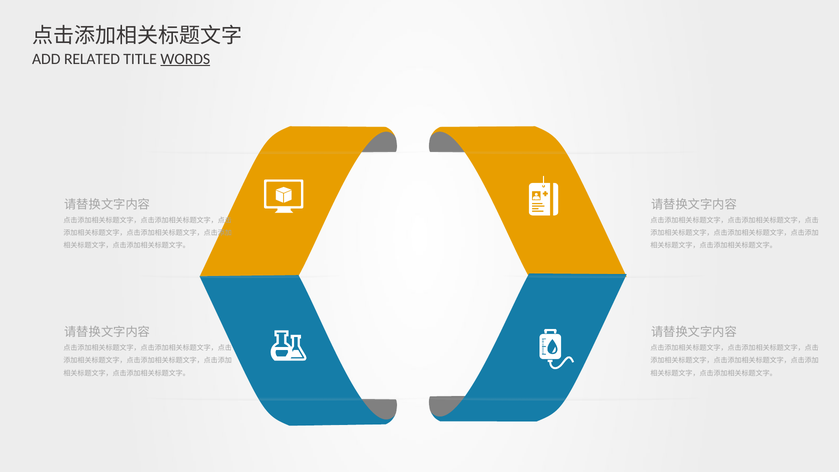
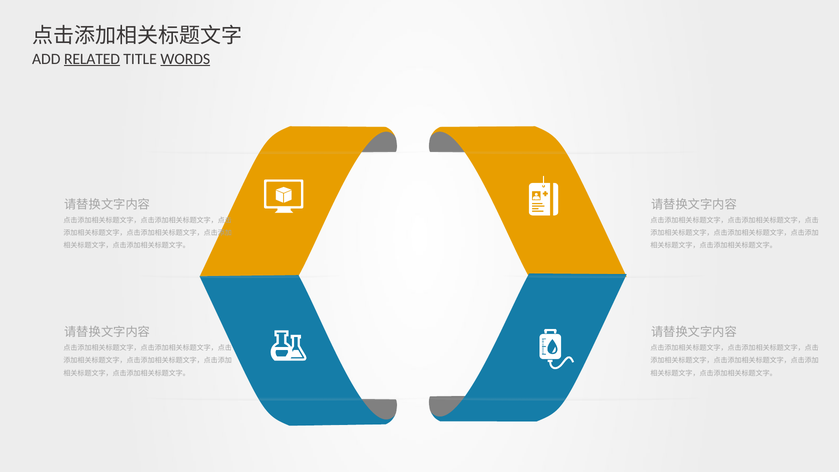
RELATED underline: none -> present (92, 59)
